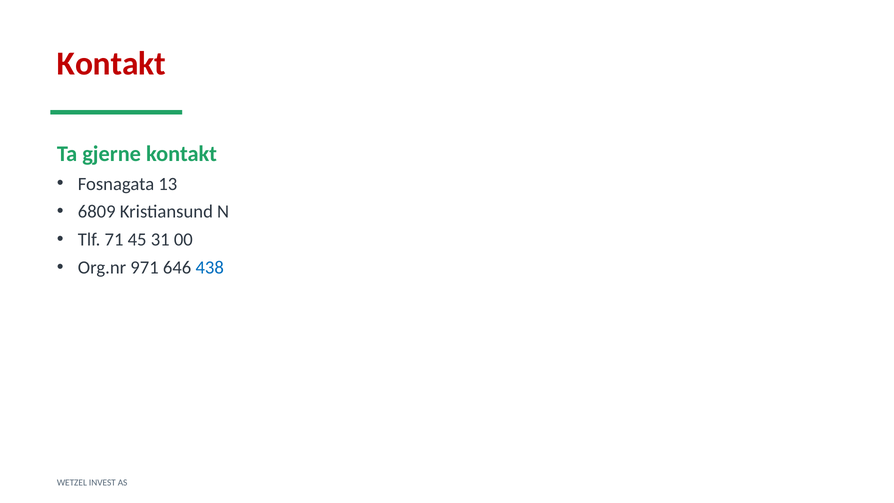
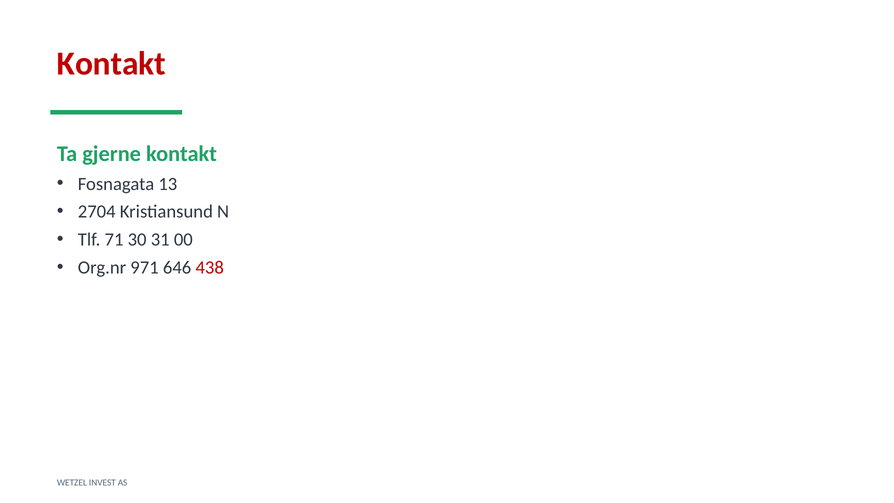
6809: 6809 -> 2704 (97, 212)
45: 45 -> 30 (137, 240)
438 colour: blue -> red (210, 268)
